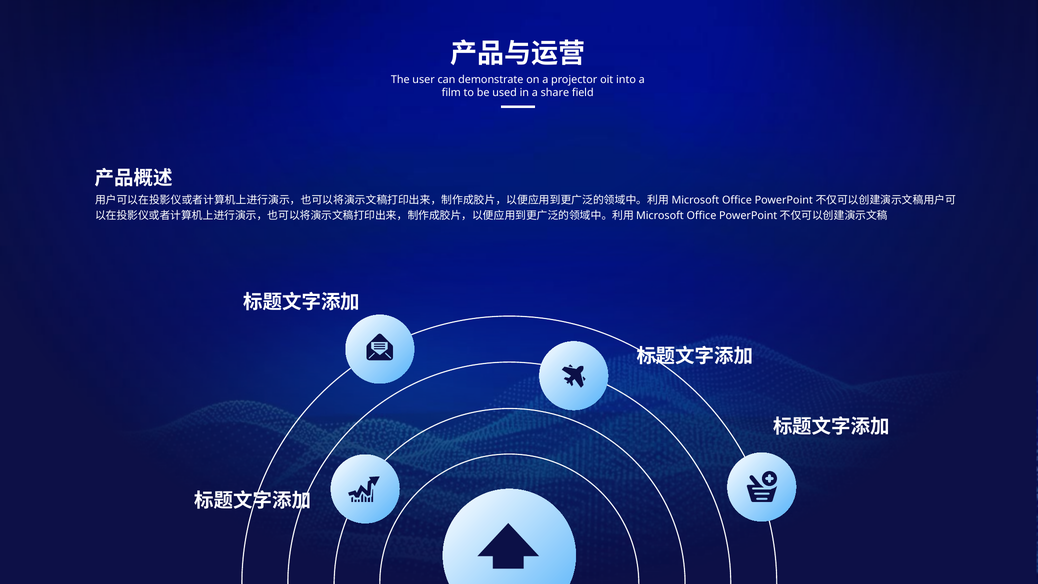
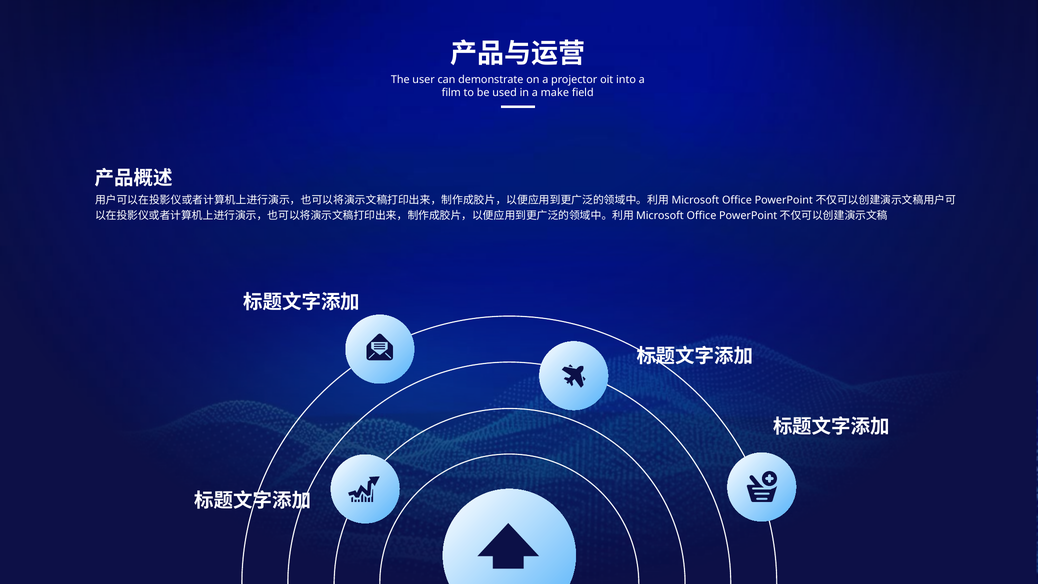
share: share -> make (555, 93)
